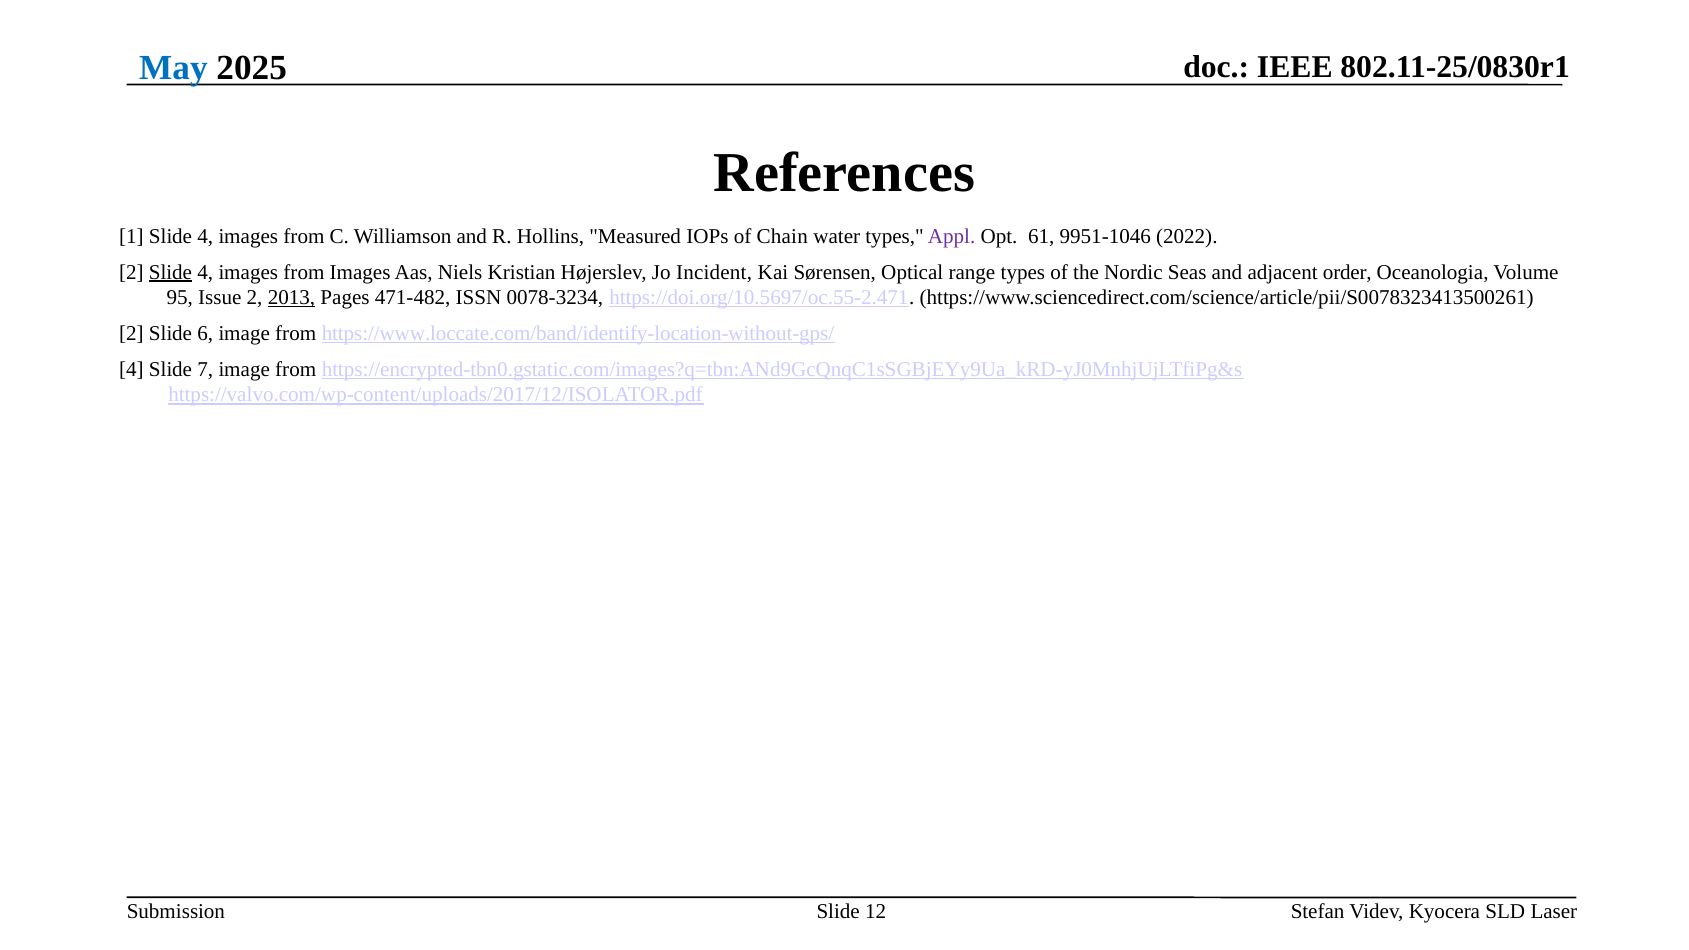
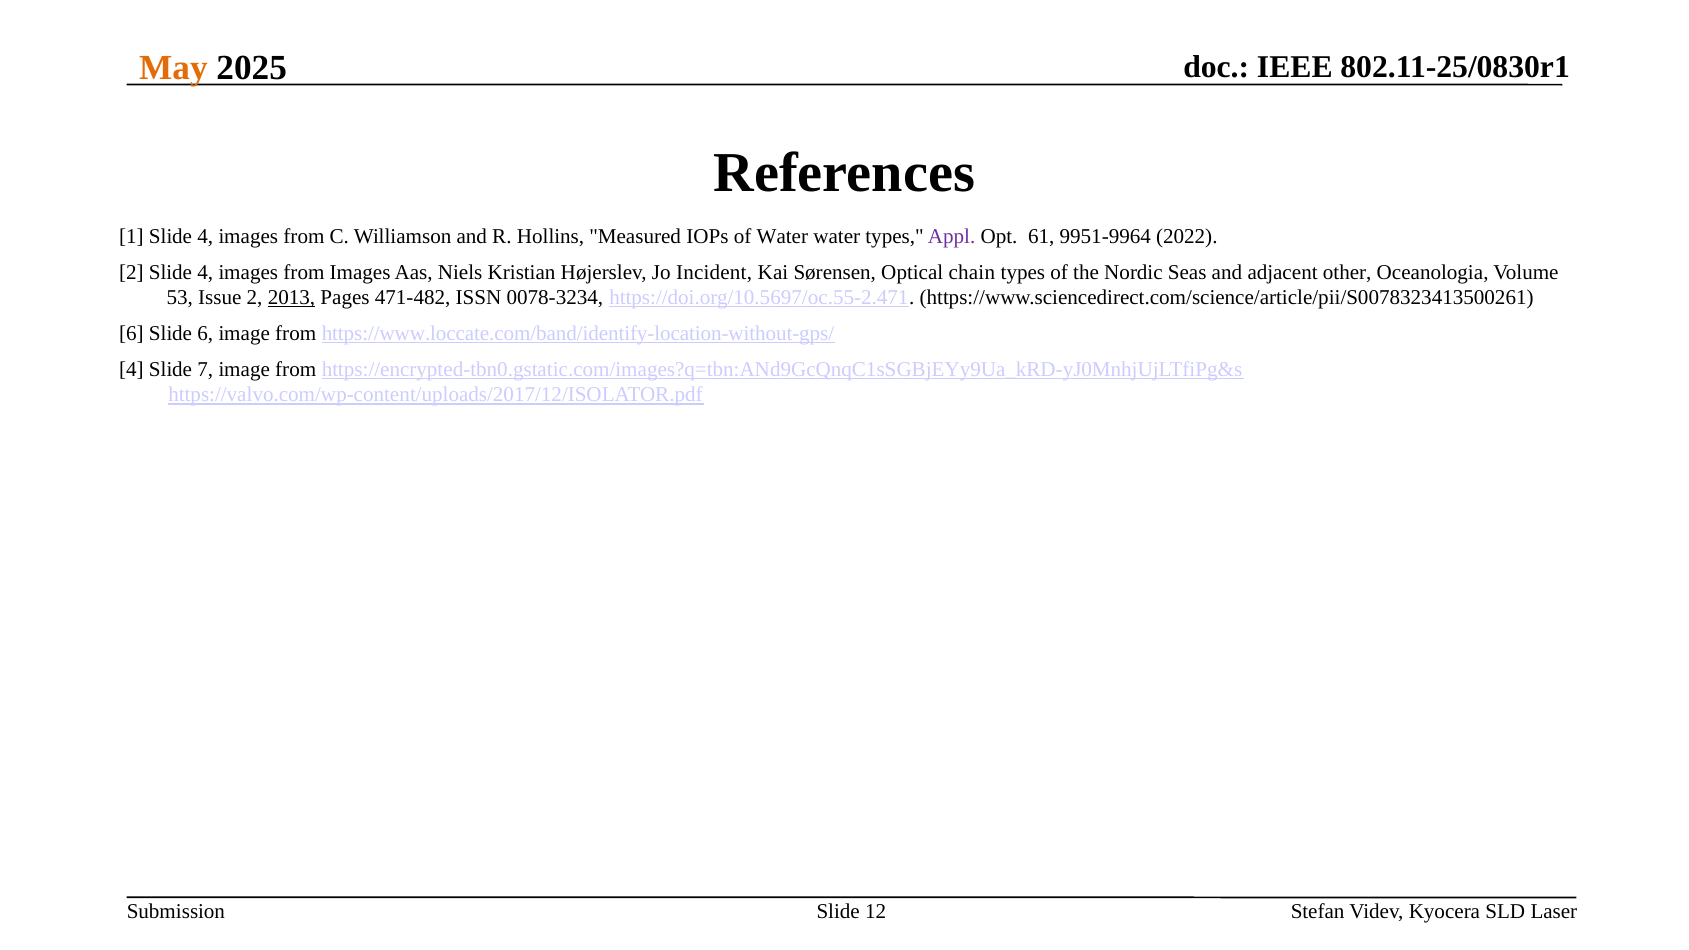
May colour: blue -> orange (173, 68)
of Chain: Chain -> Water (782, 236)
9951-1046: 9951-1046 -> 9951-9964 (1105, 236)
Slide underline: present -> none (170, 272)
range: range -> chain (972, 272)
order: order -> other (1347, 272)
95: 95 -> 53 (180, 297)
2: 2 -> 6 (131, 333)
